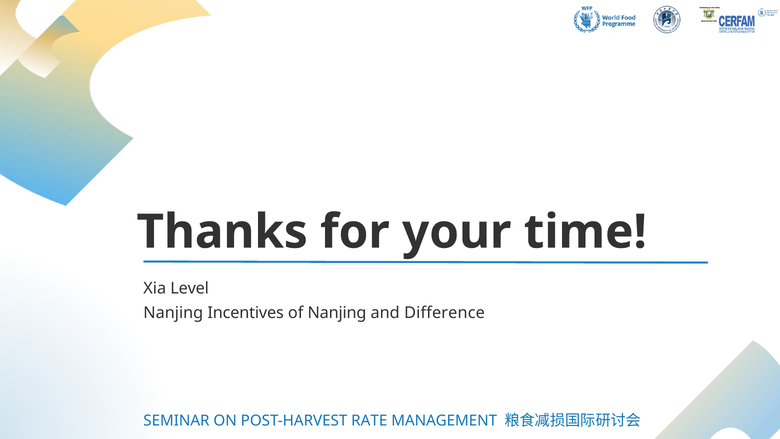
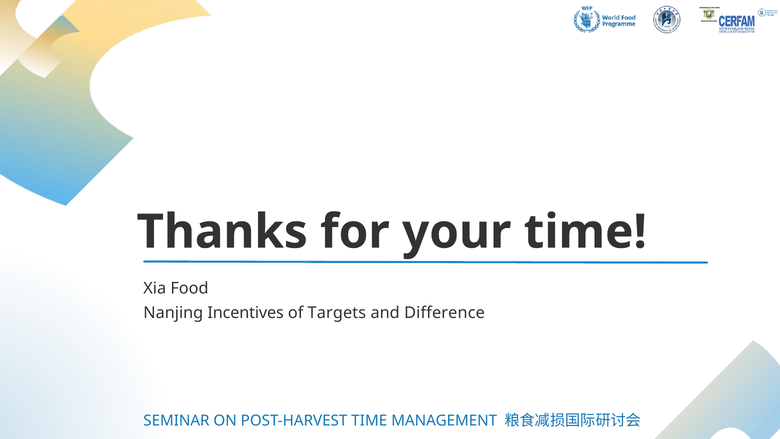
Level: Level -> Food (189, 288)
of Nanjing: Nanjing -> Targets (337, 313)
POST-HARVEST RATE: RATE -> TIME (369, 420)
